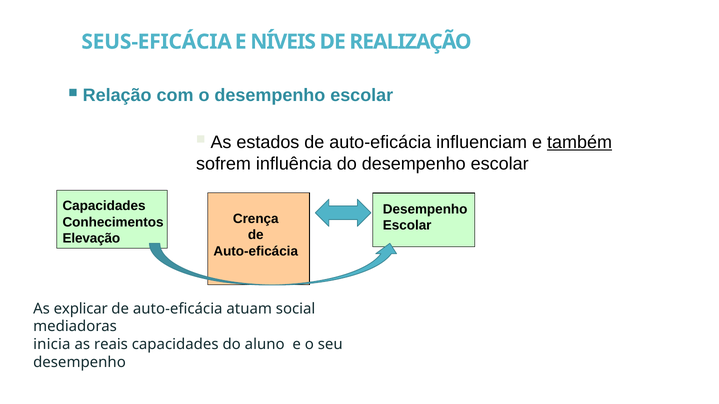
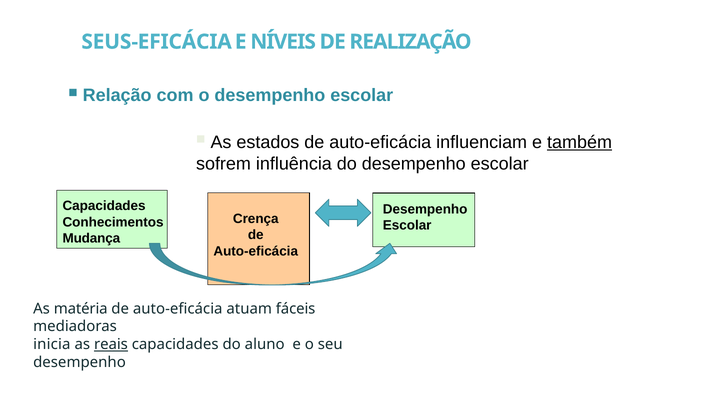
Elevação: Elevação -> Mudança (91, 238)
explicar: explicar -> matéria (81, 309)
social: social -> fáceis (296, 309)
reais underline: none -> present (111, 345)
